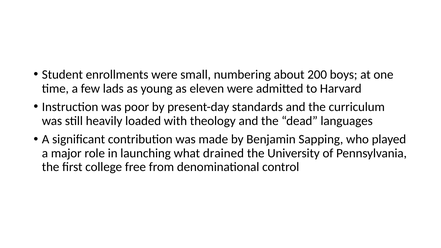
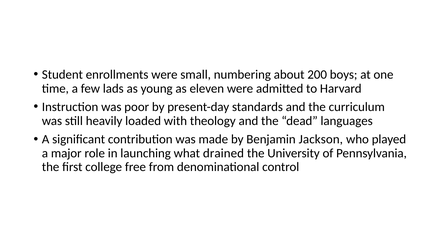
Sapping: Sapping -> Jackson (321, 139)
